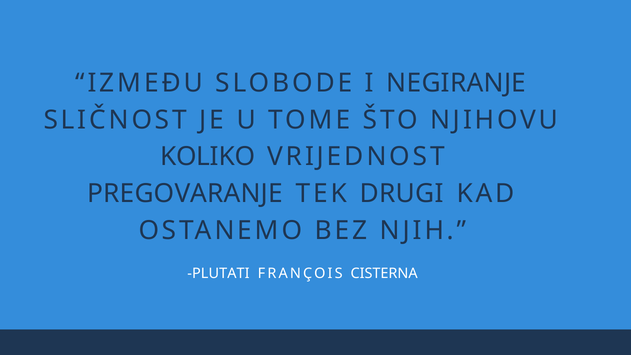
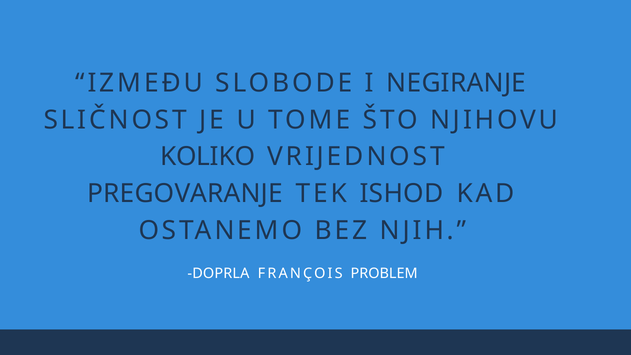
DRUGI: DRUGI -> ISHOD (402, 194)
PLUTATI: PLUTATI -> DOPRLA (218, 273)
CISTERNA: CISTERNA -> PROBLEM (384, 273)
